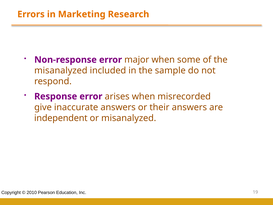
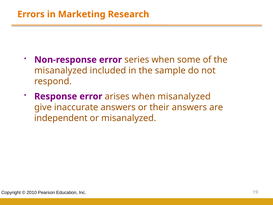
major: major -> series (137, 60)
when misrecorded: misrecorded -> misanalyzed (184, 96)
